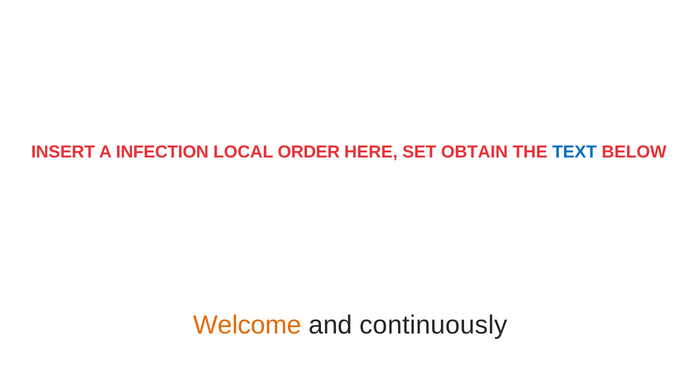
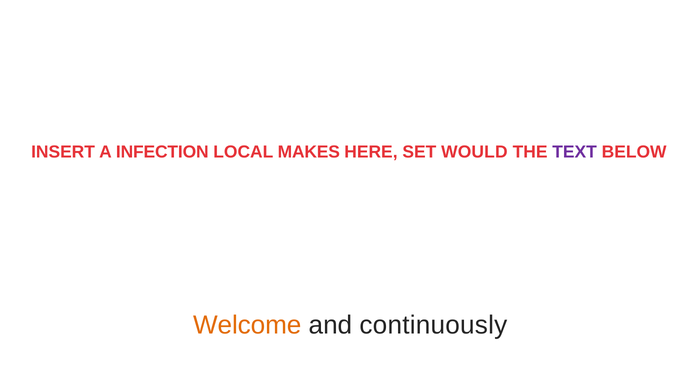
ORDER: ORDER -> MAKES (309, 152)
OBTAIN: OBTAIN -> WOULD (474, 152)
TEXT colour: blue -> purple (575, 152)
